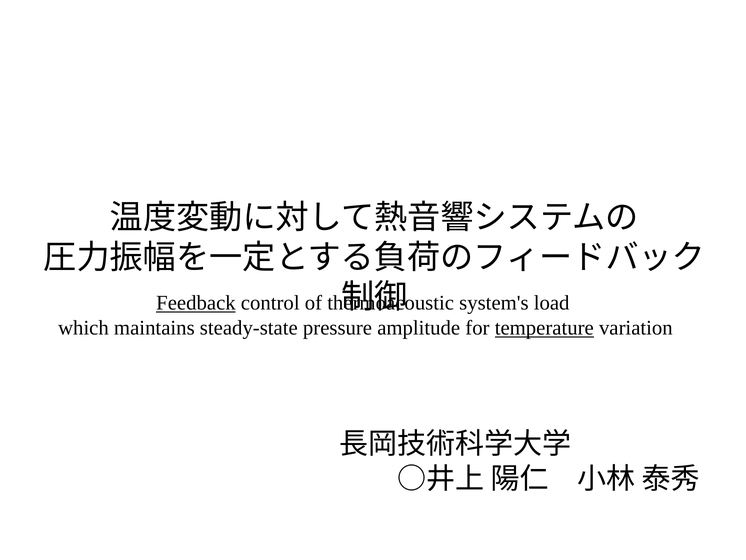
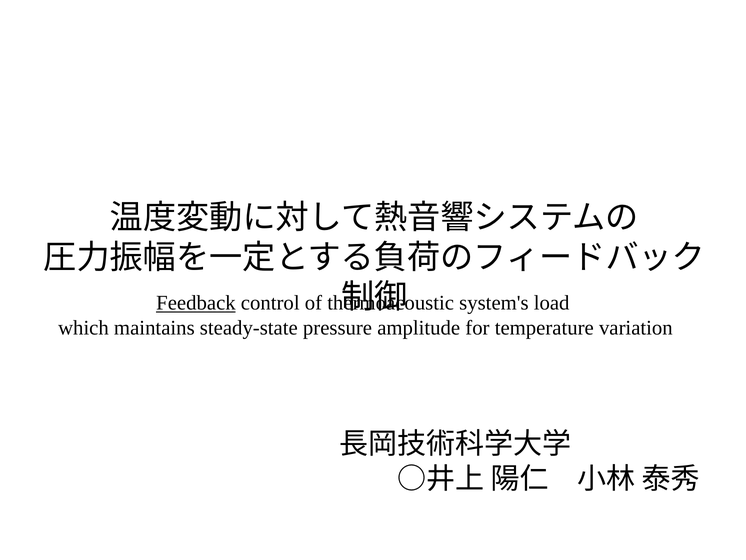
temperature underline: present -> none (544, 328)
